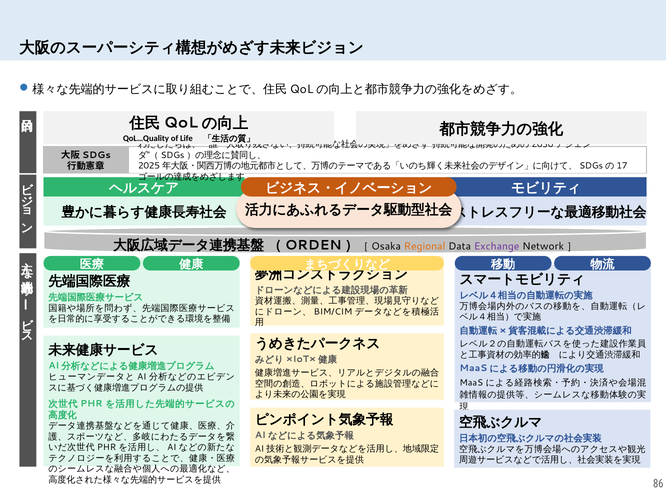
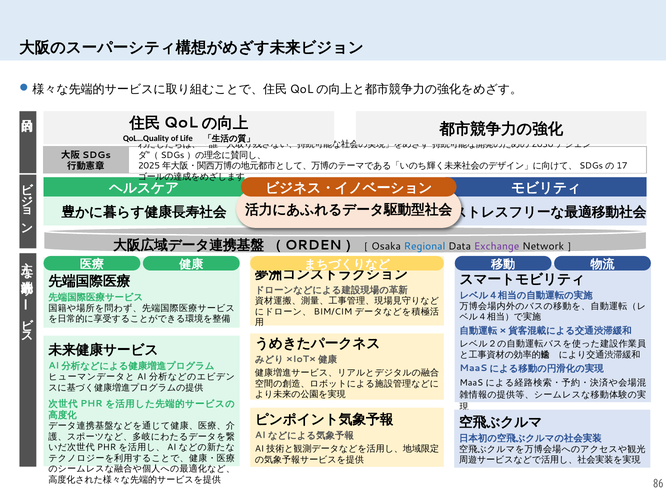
Regional colour: orange -> blue (425, 246)
